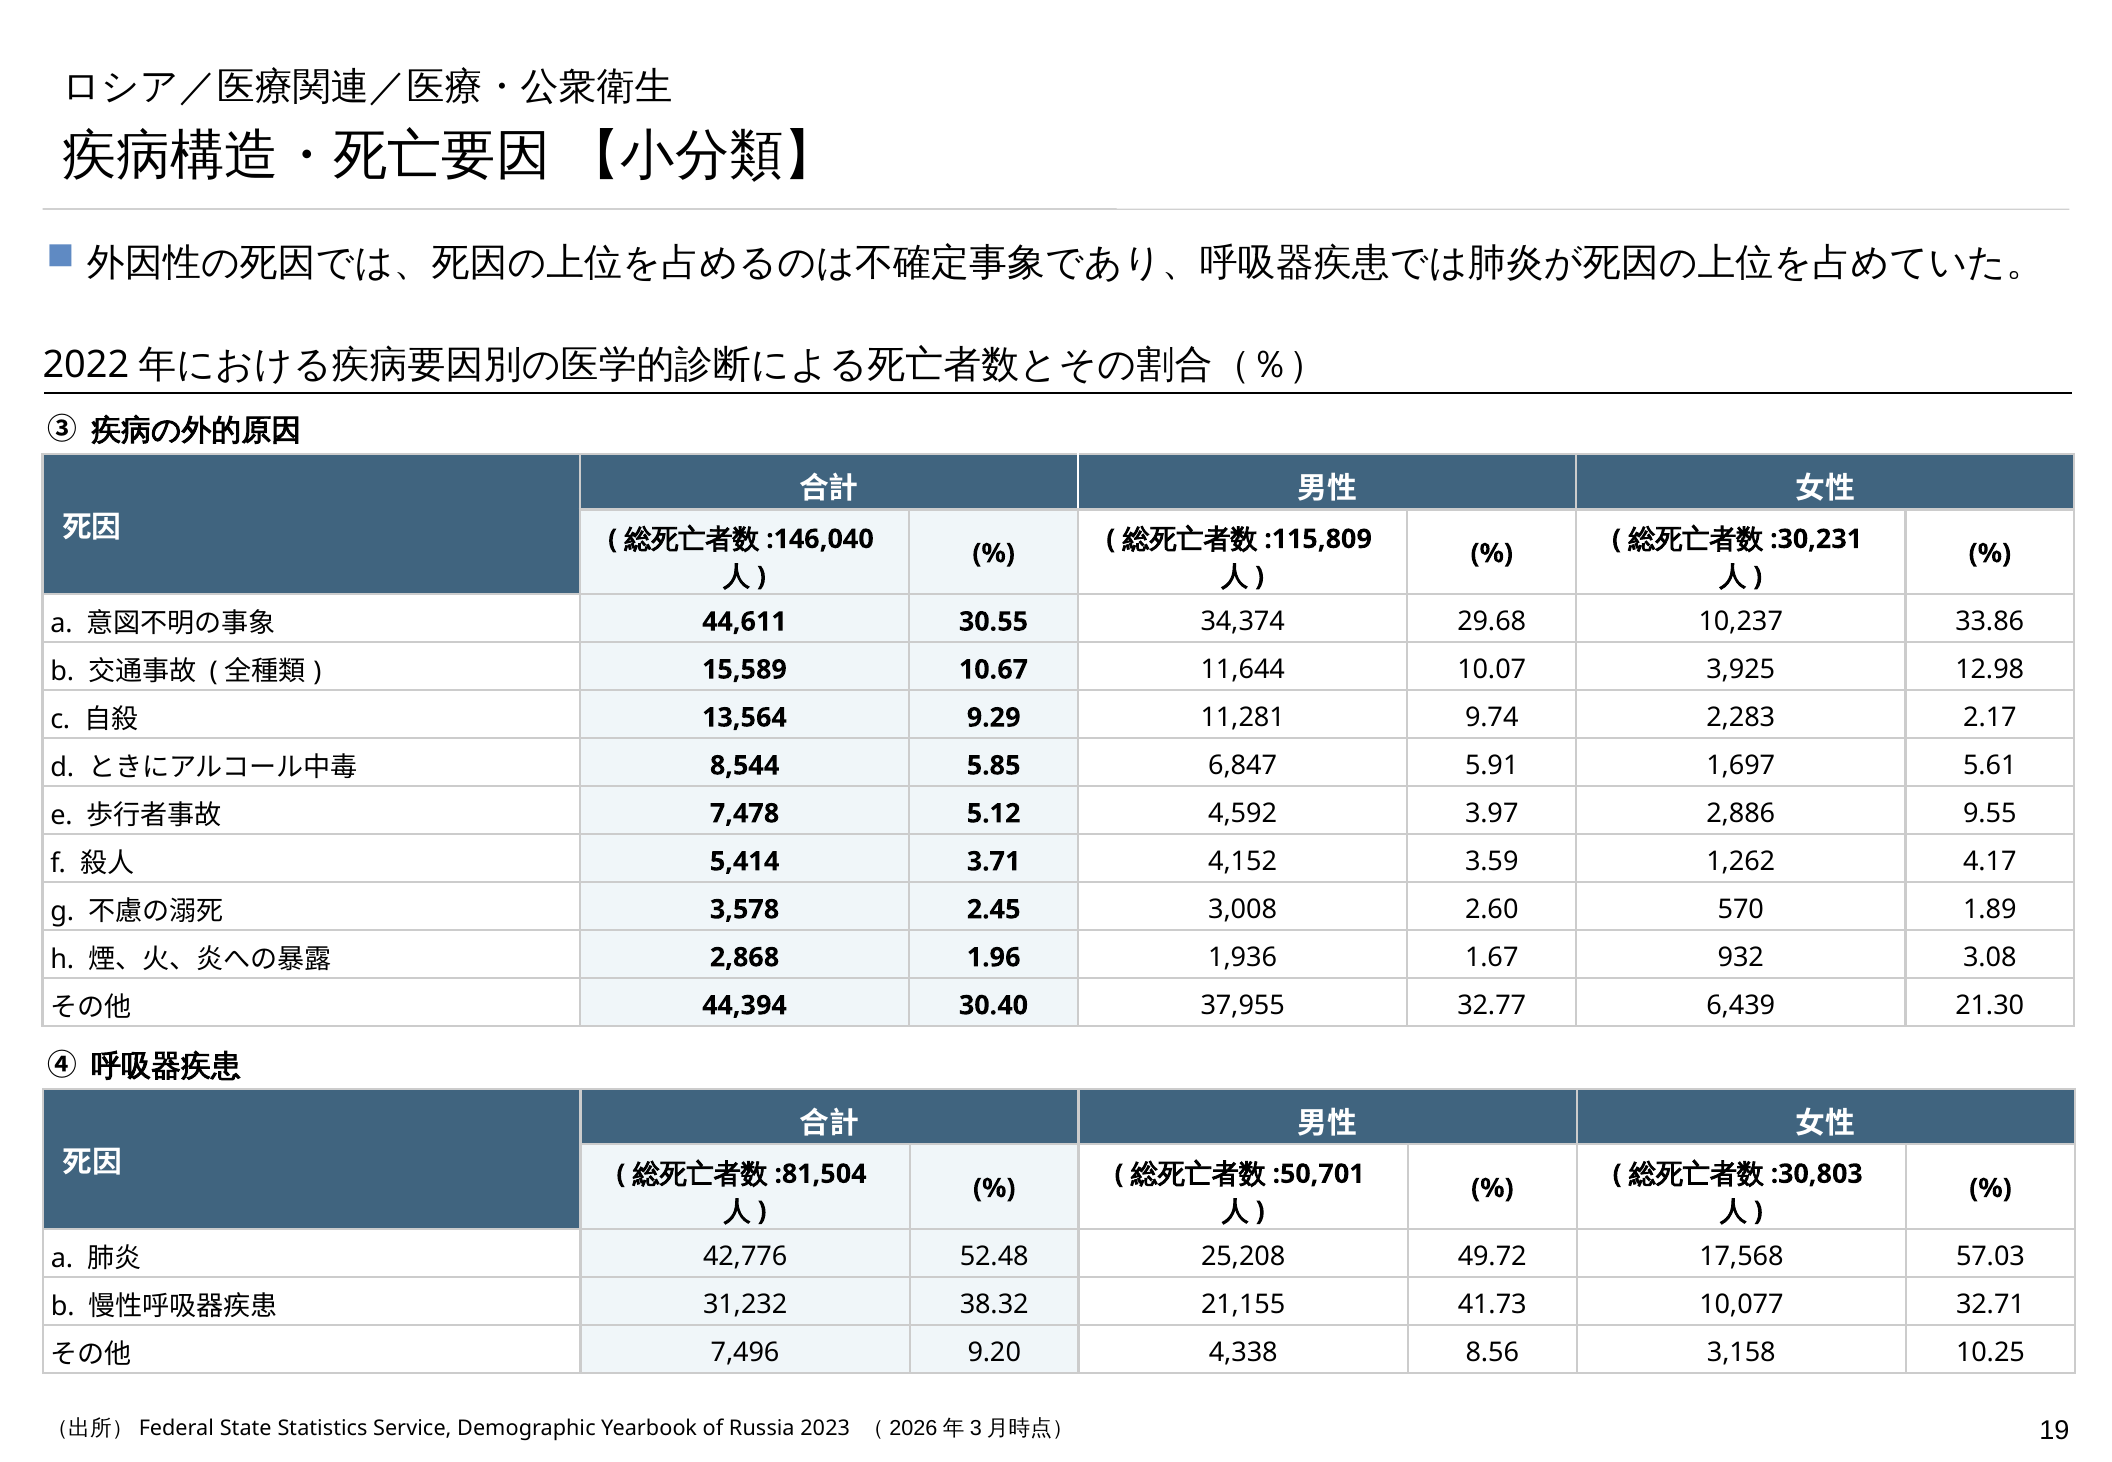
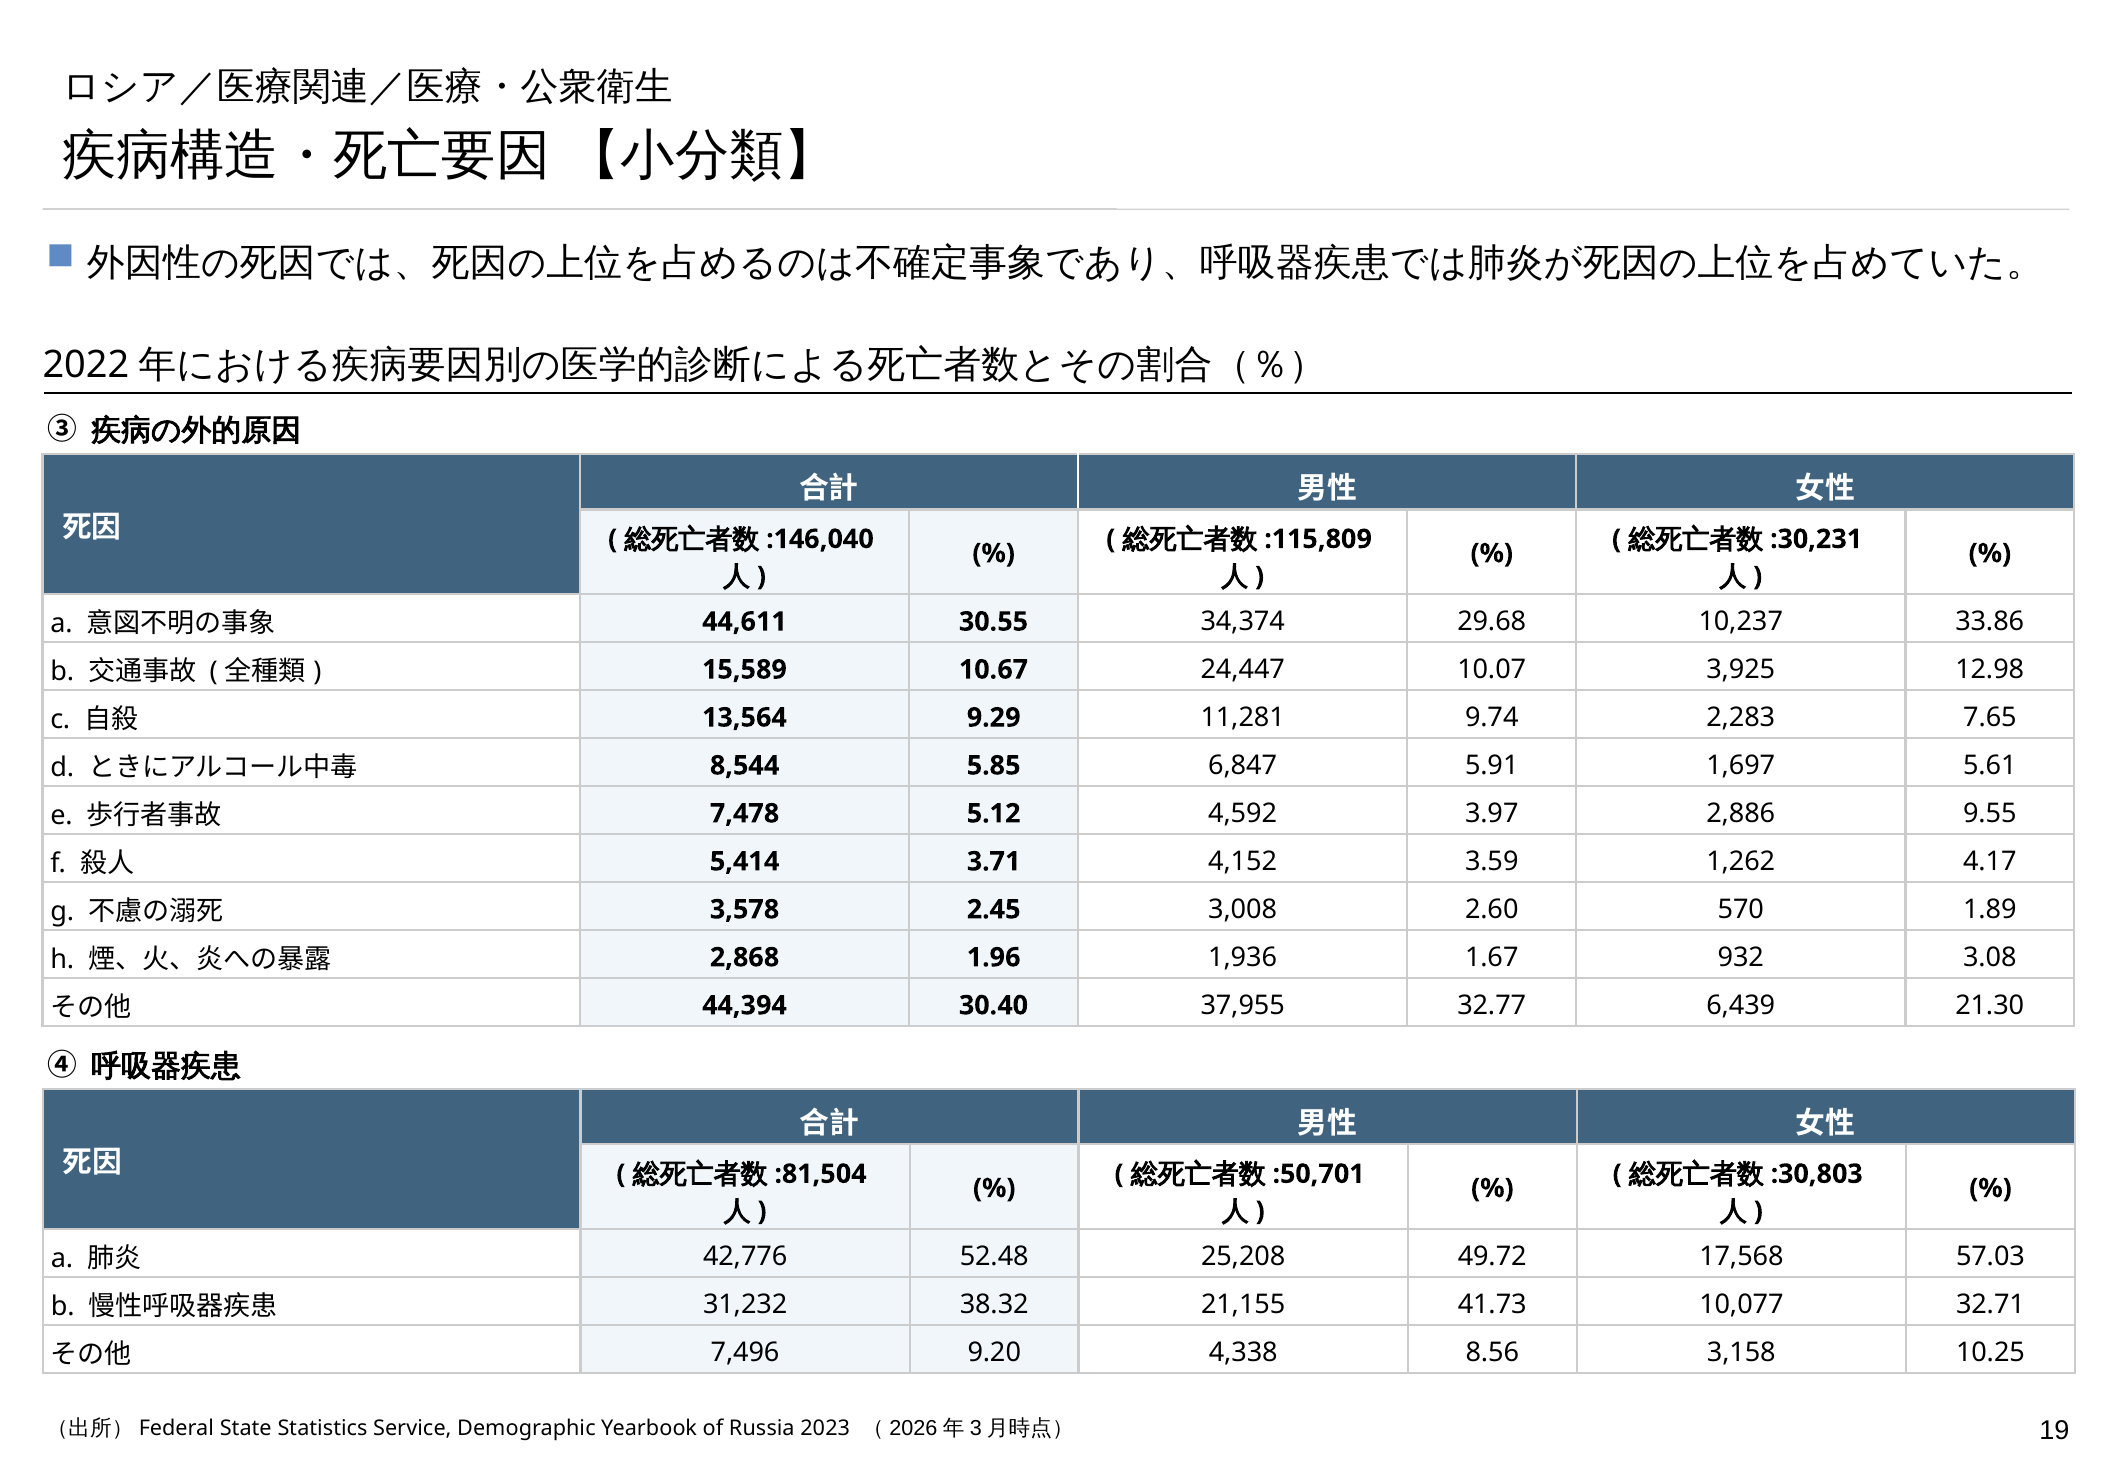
11,644: 11,644 -> 24,447 (1243, 670)
2.17: 2.17 -> 7.65 (1990, 718)
